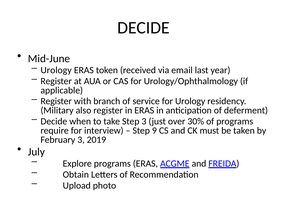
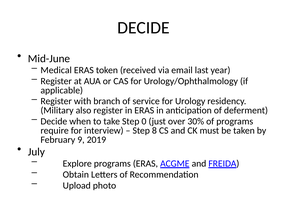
Urology: Urology -> Medical (56, 70)
Step 3: 3 -> 0 (144, 121)
9: 9 -> 8 (154, 131)
February 3: 3 -> 9 (81, 140)
